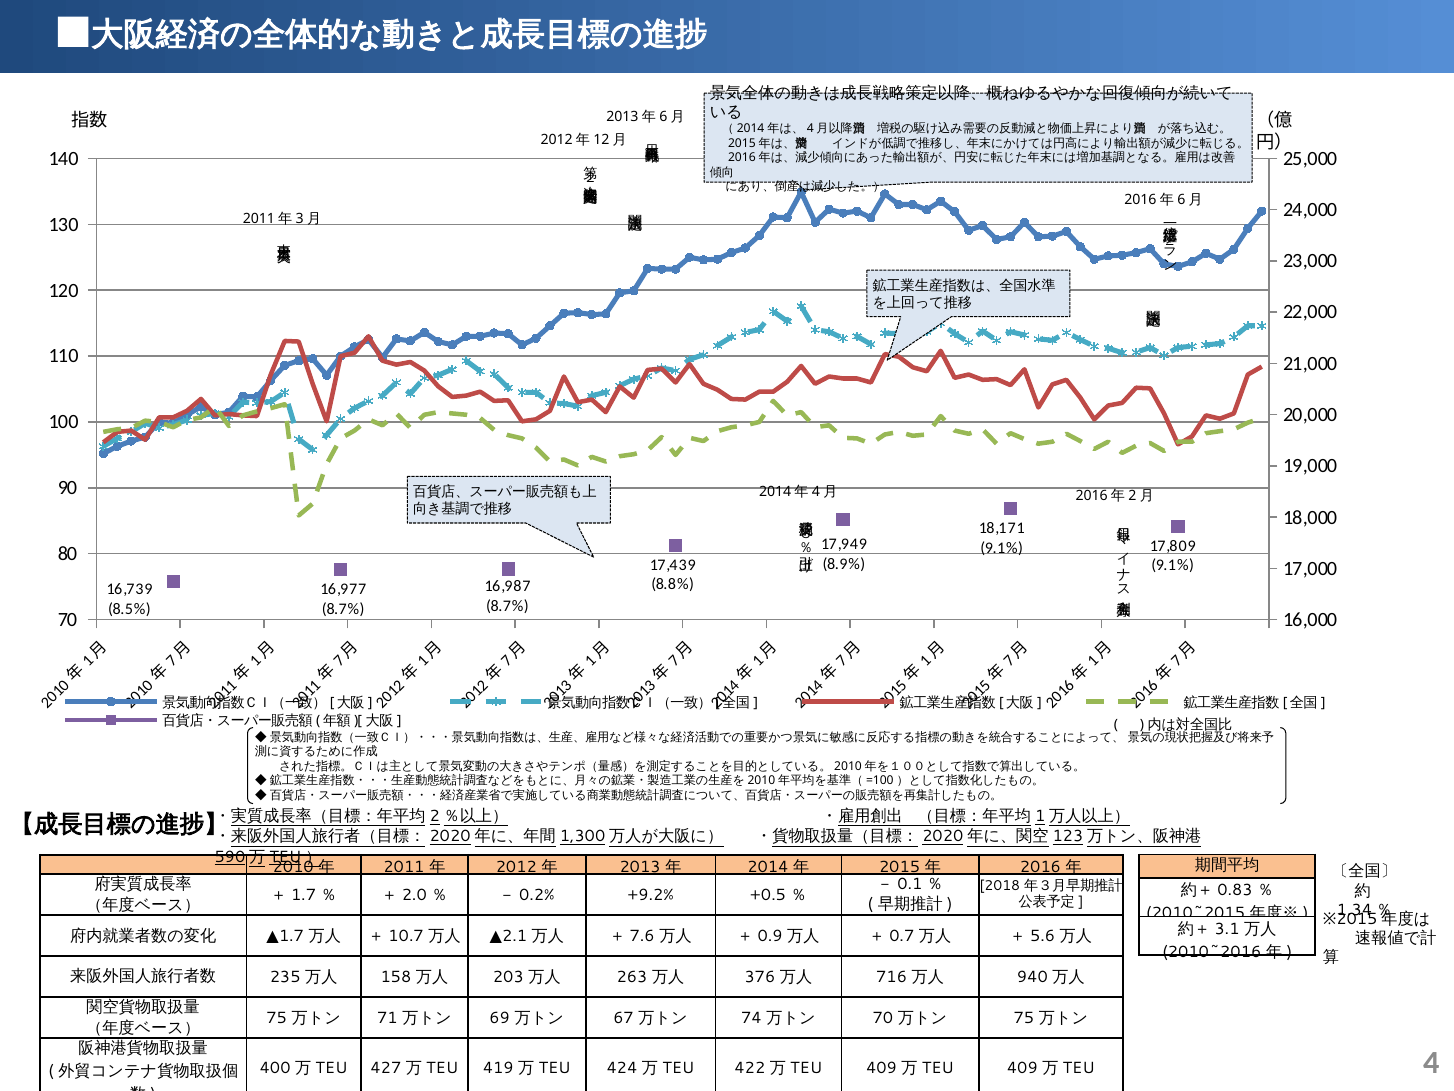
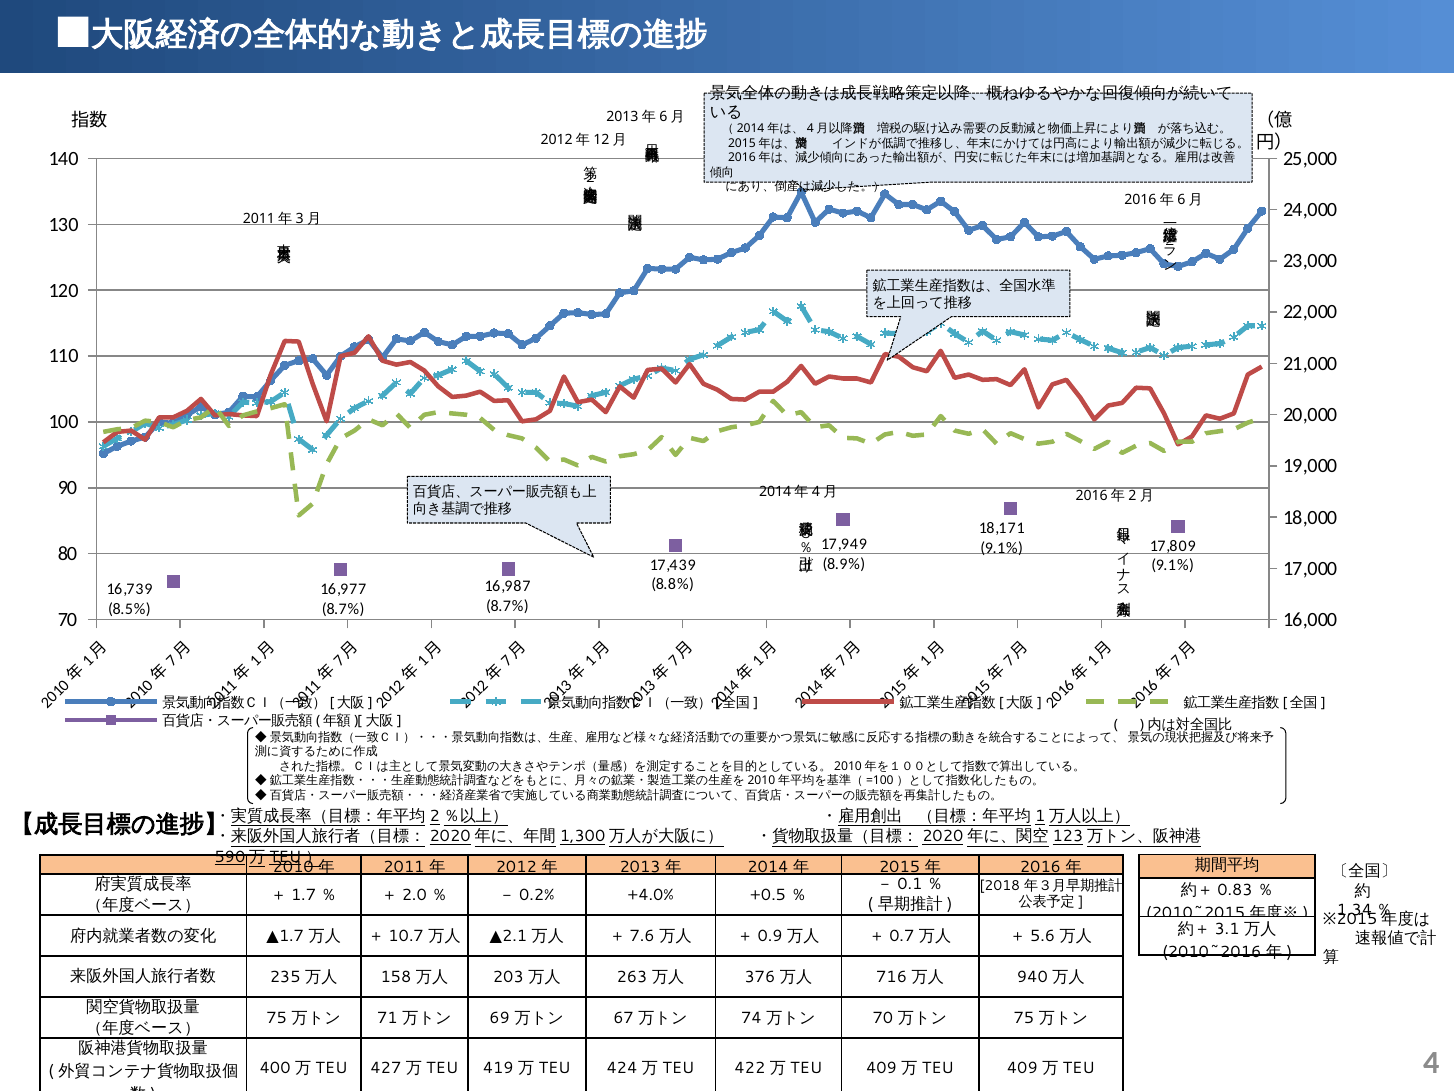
+9.2%: +9.2% -> +4.0% (651, 895)
